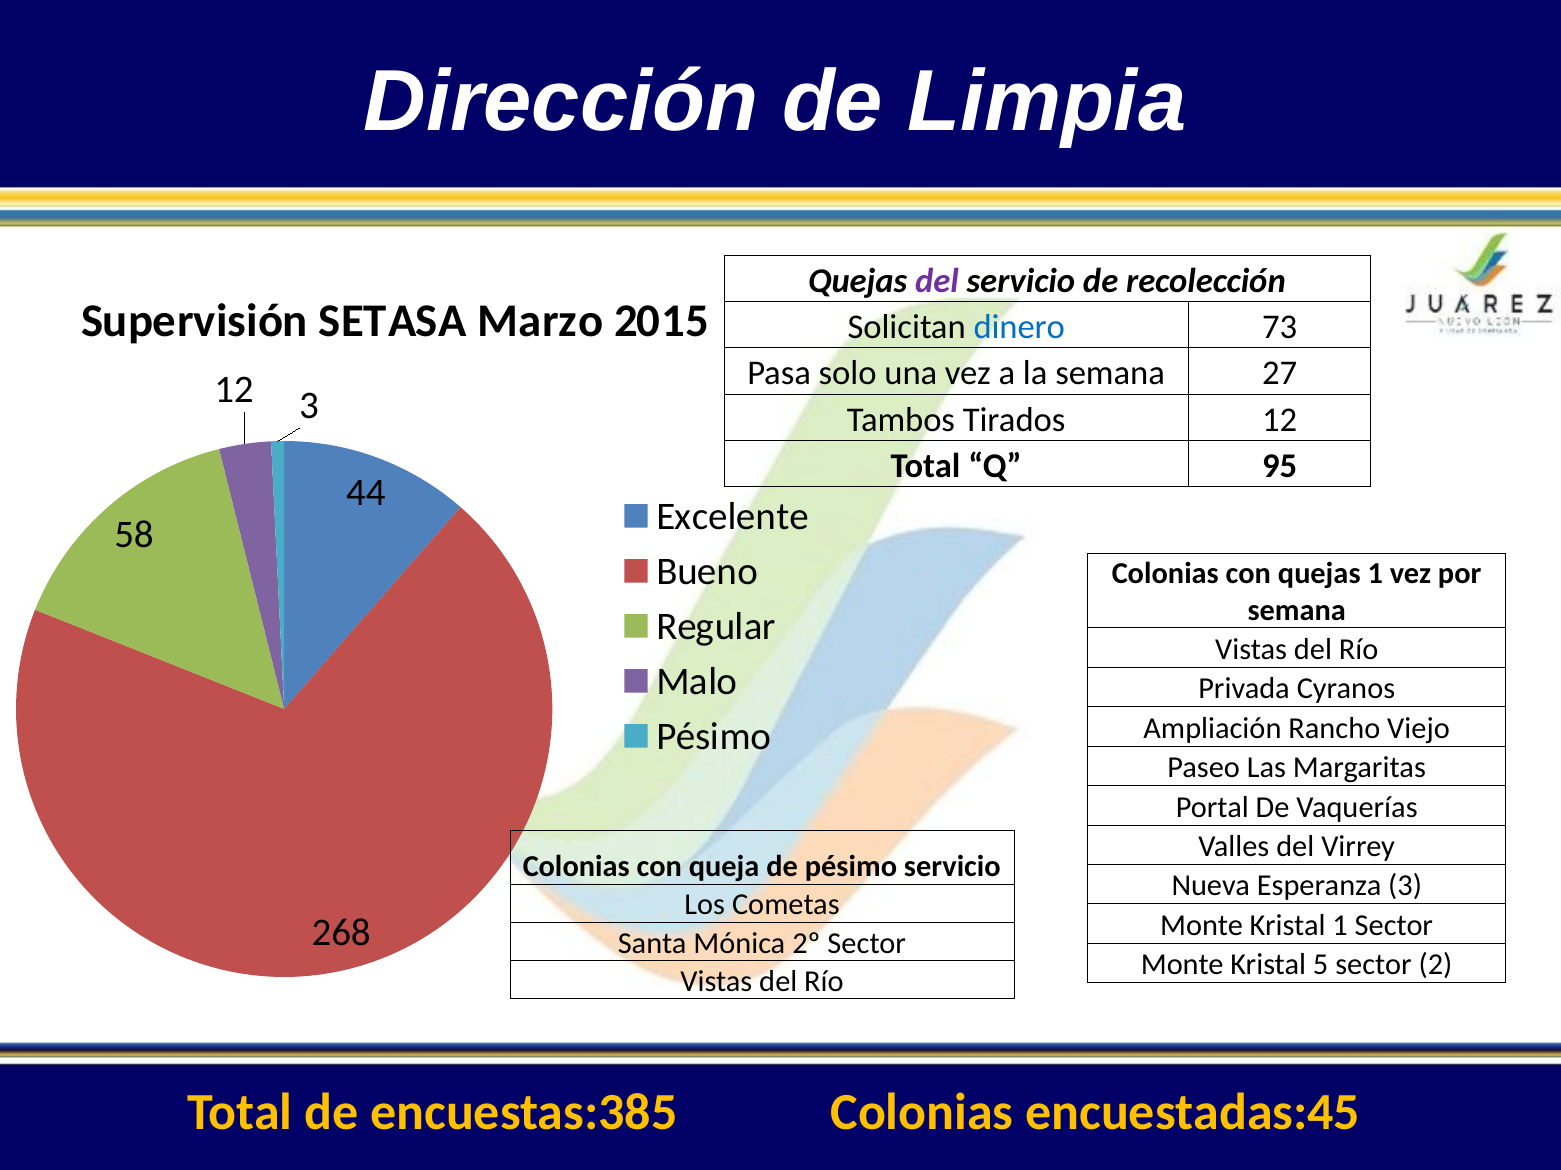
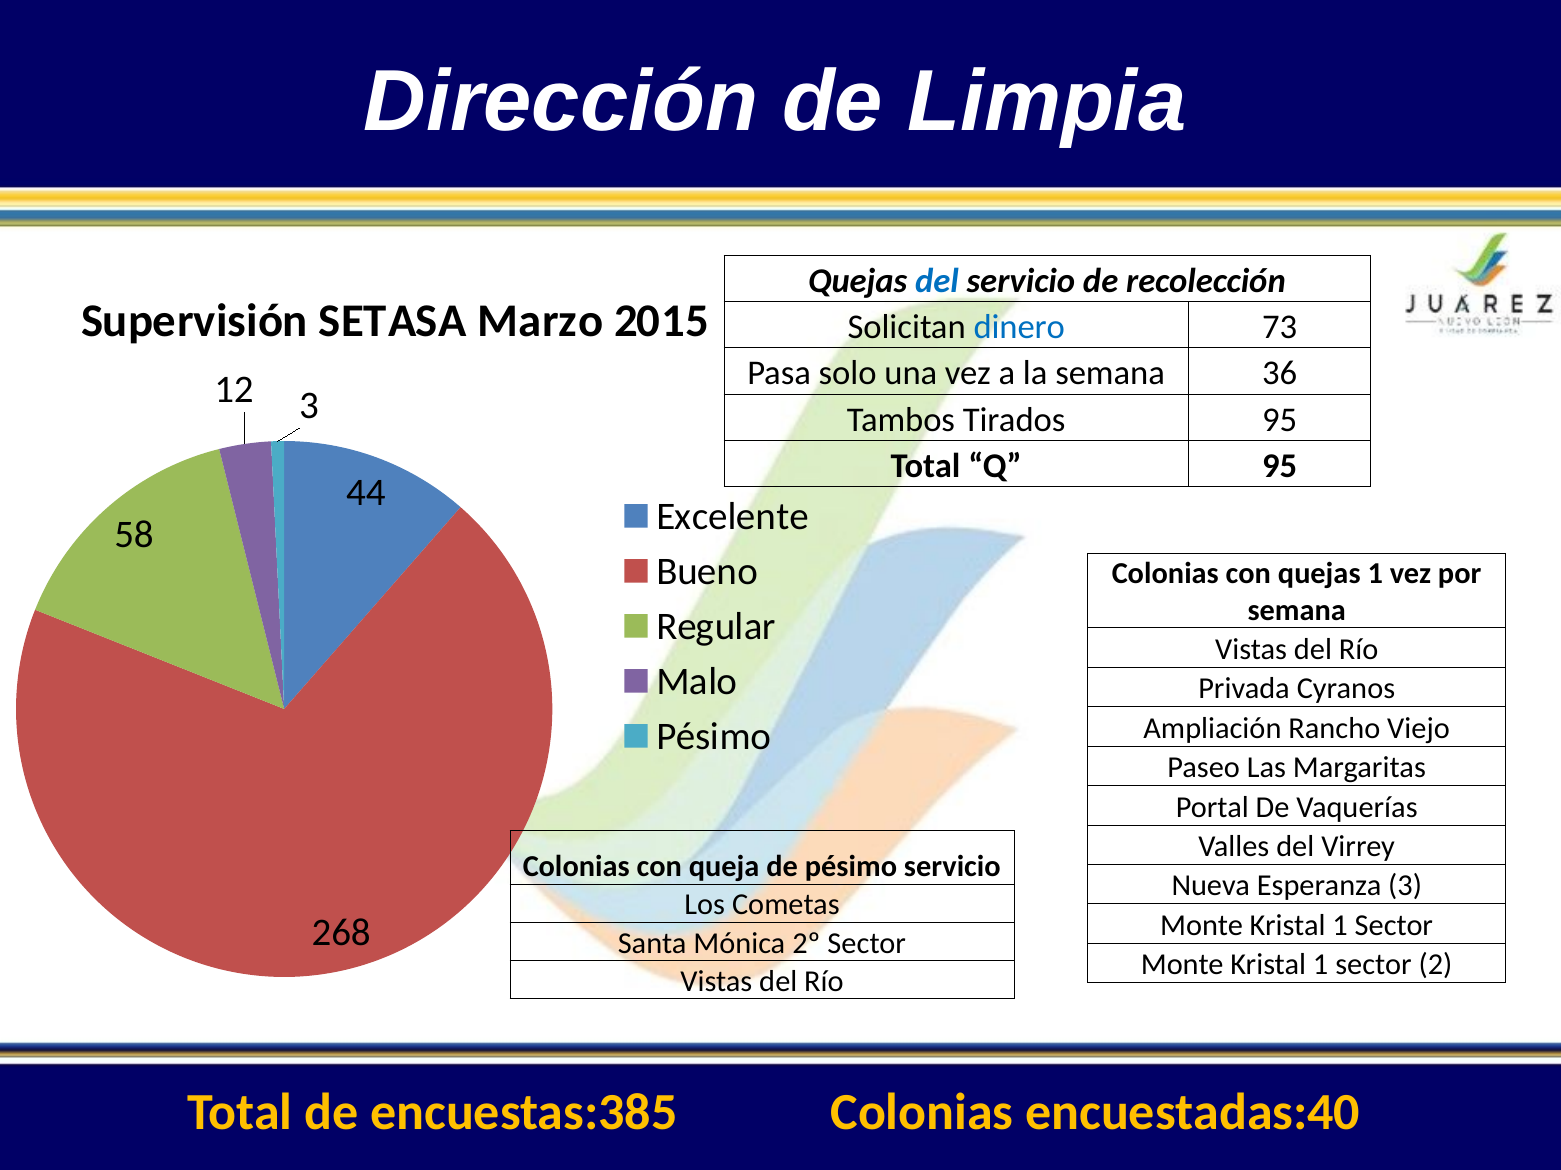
del colour: purple -> blue (937, 281)
27: 27 -> 36 (1280, 374)
Tirados 12: 12 -> 95 (1280, 420)
5: 5 -> 1 (1321, 965)
encuestadas:45: encuestadas:45 -> encuestadas:40 (1193, 1113)
